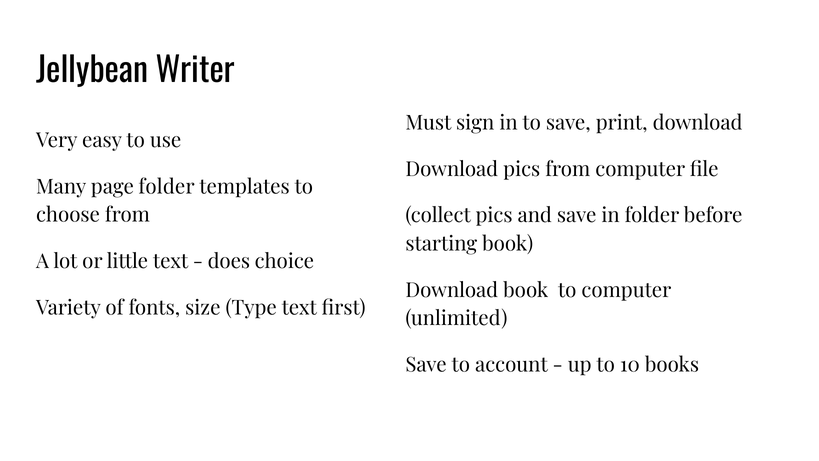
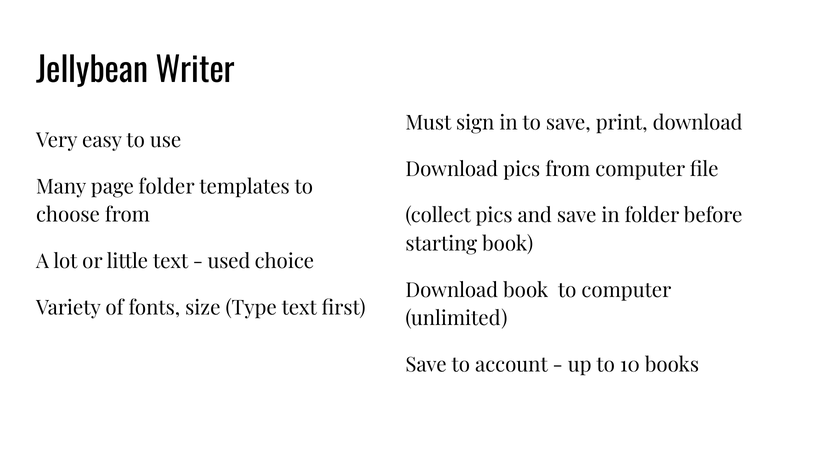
does: does -> used (229, 261)
